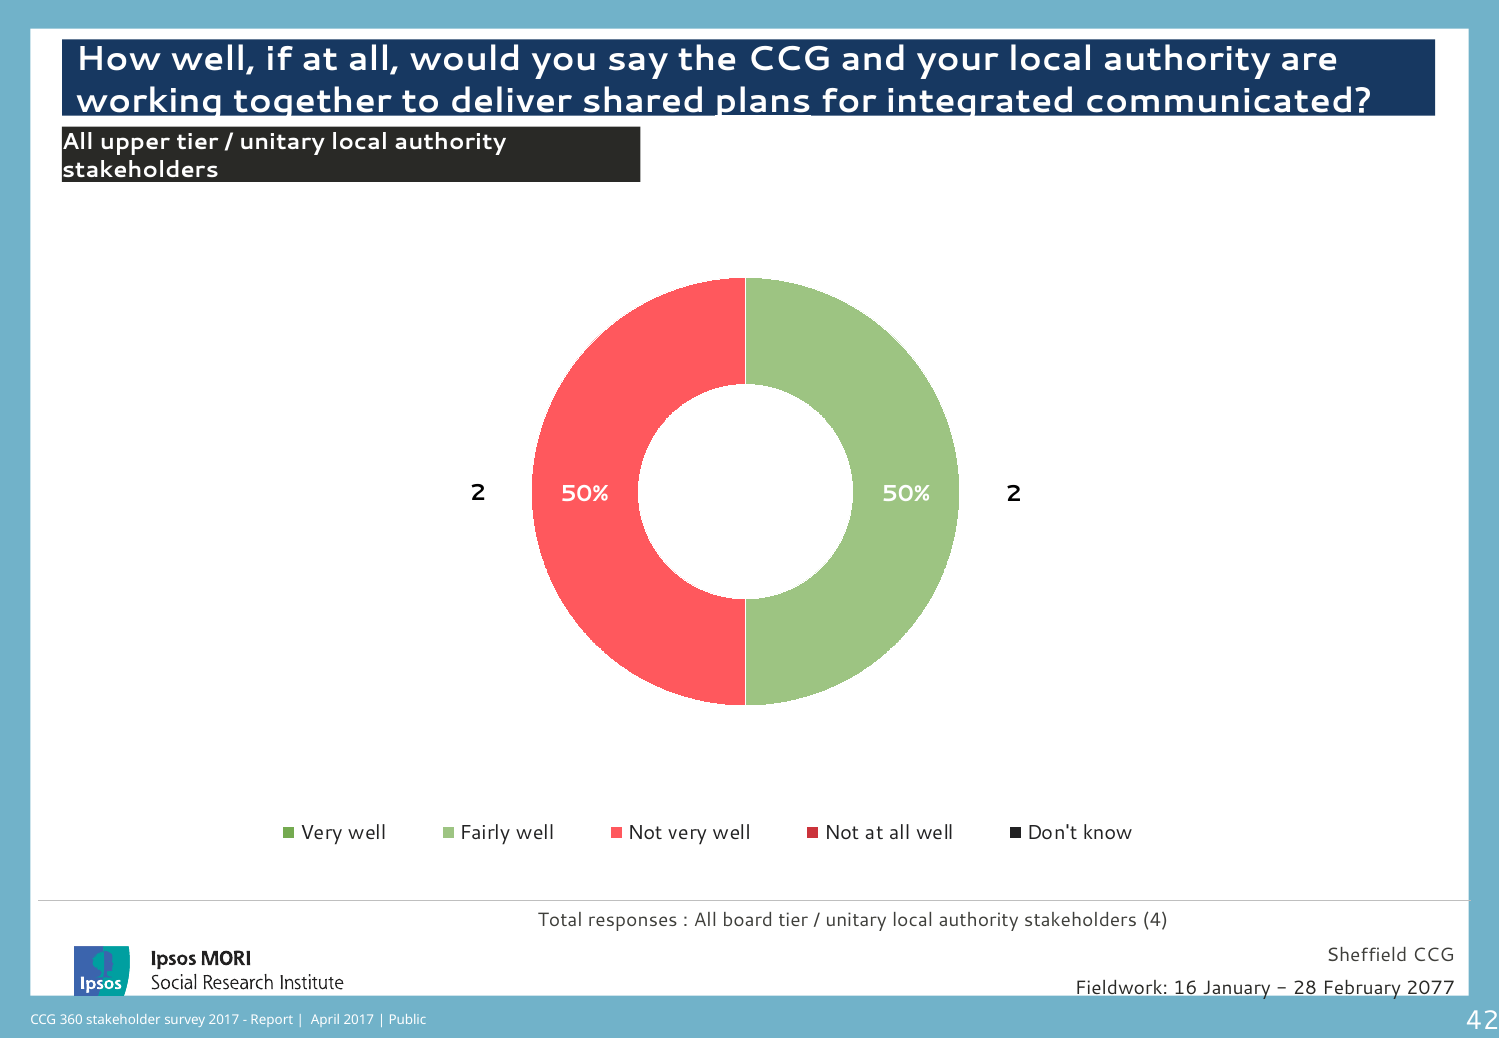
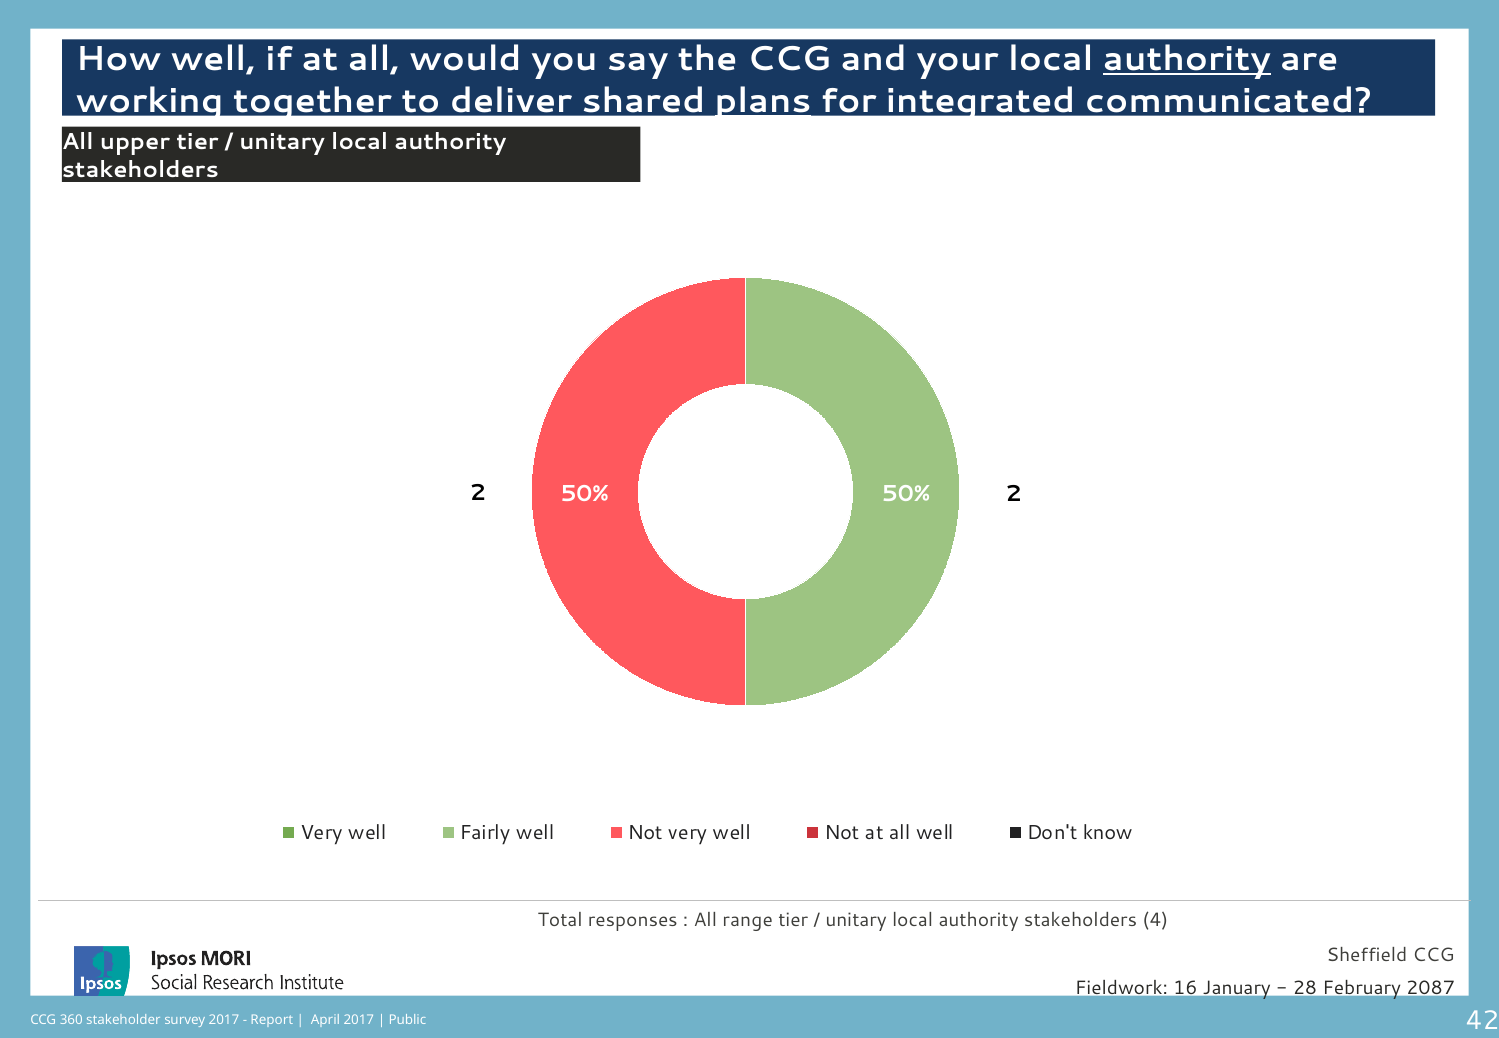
authority underline: none -> present (1187, 59)
board: board -> range (748, 920)
2077: 2077 -> 2087 (1431, 988)
